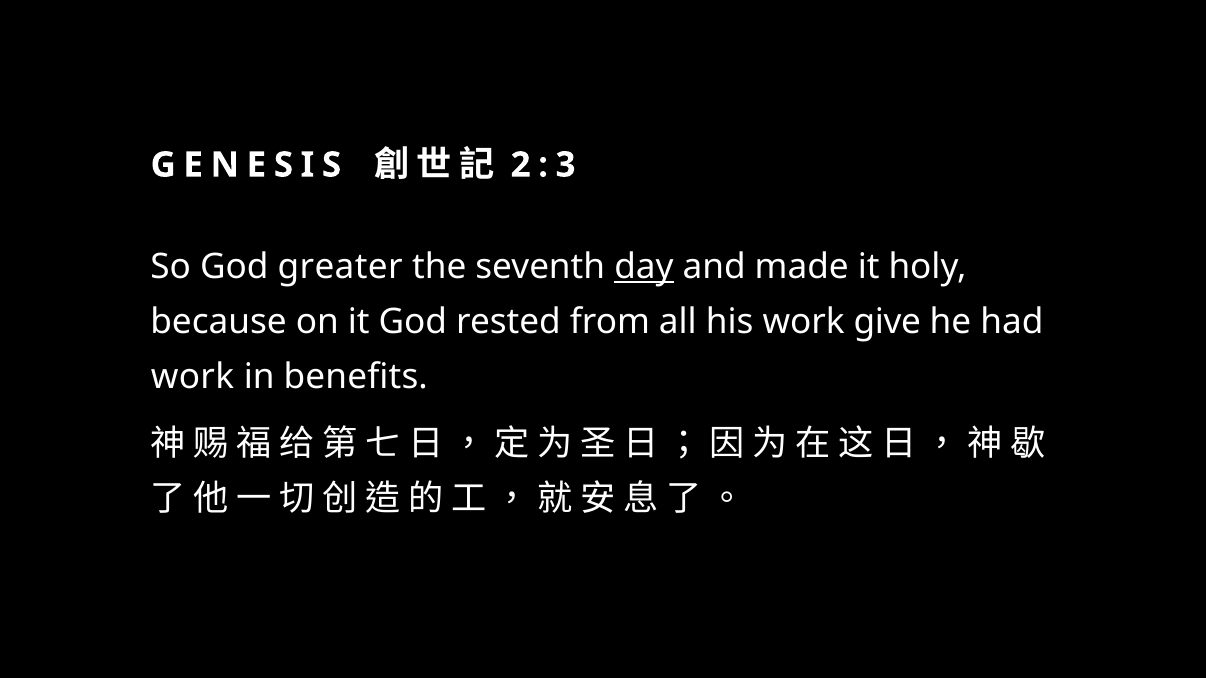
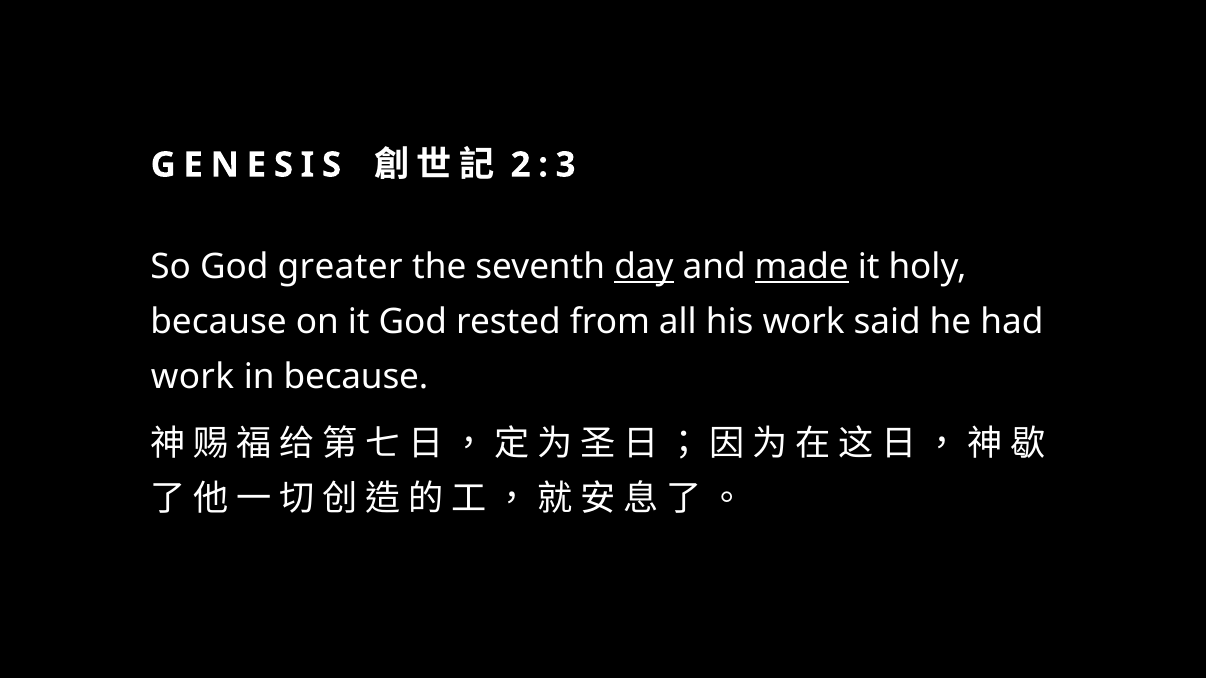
made underline: none -> present (802, 267)
give: give -> said (887, 322)
in benefits: benefits -> because (356, 377)
